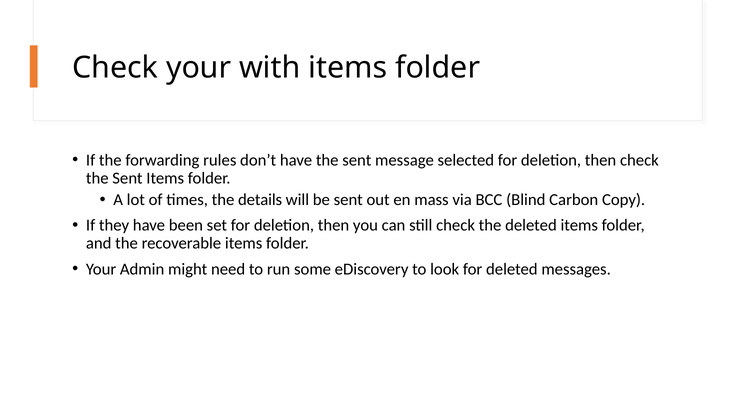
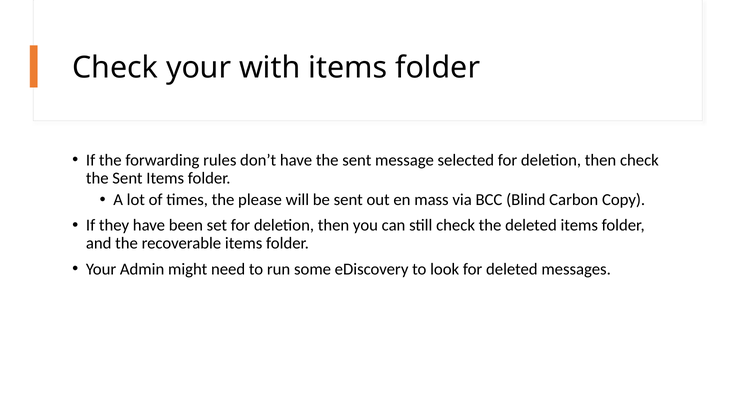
details: details -> please (260, 200)
